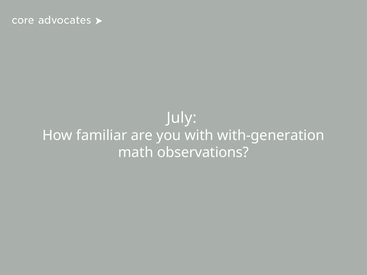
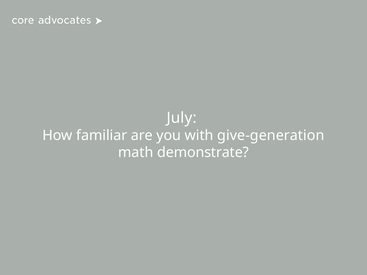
with-generation: with-generation -> give-generation (271, 136)
observations: observations -> demonstrate (203, 153)
